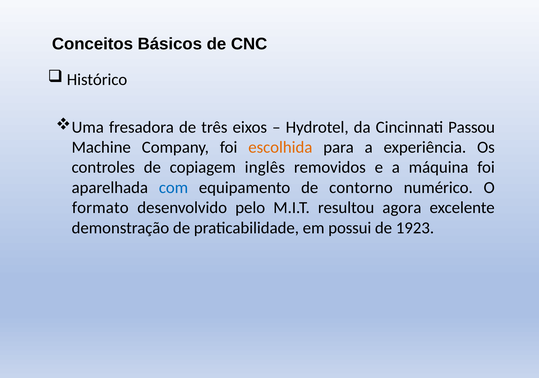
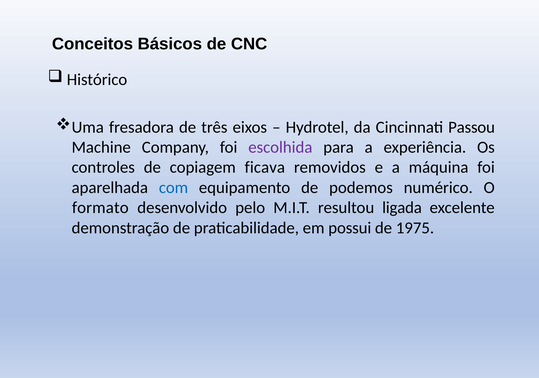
escolhida colour: orange -> purple (280, 147)
inglês: inglês -> ficava (265, 167)
contorno: contorno -> podemos (361, 188)
agora: agora -> ligada (402, 208)
1923: 1923 -> 1975 (415, 228)
